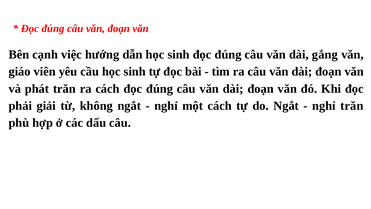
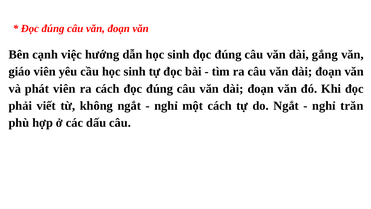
phát trăn: trăn -> viên (64, 89)
giải: giải -> viết (46, 106)
